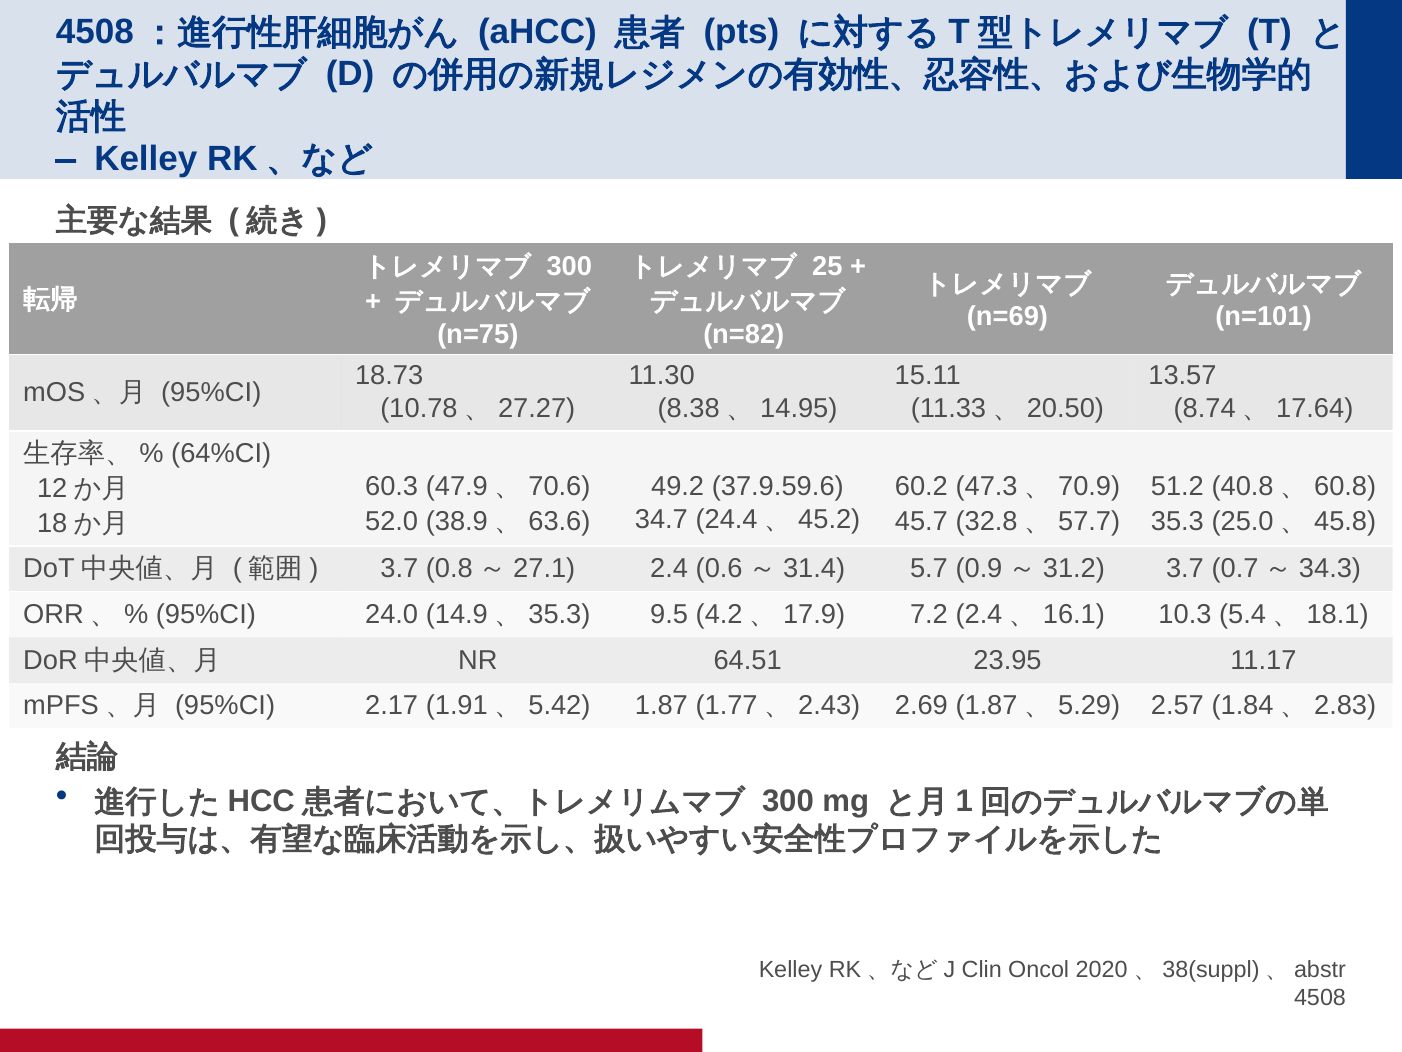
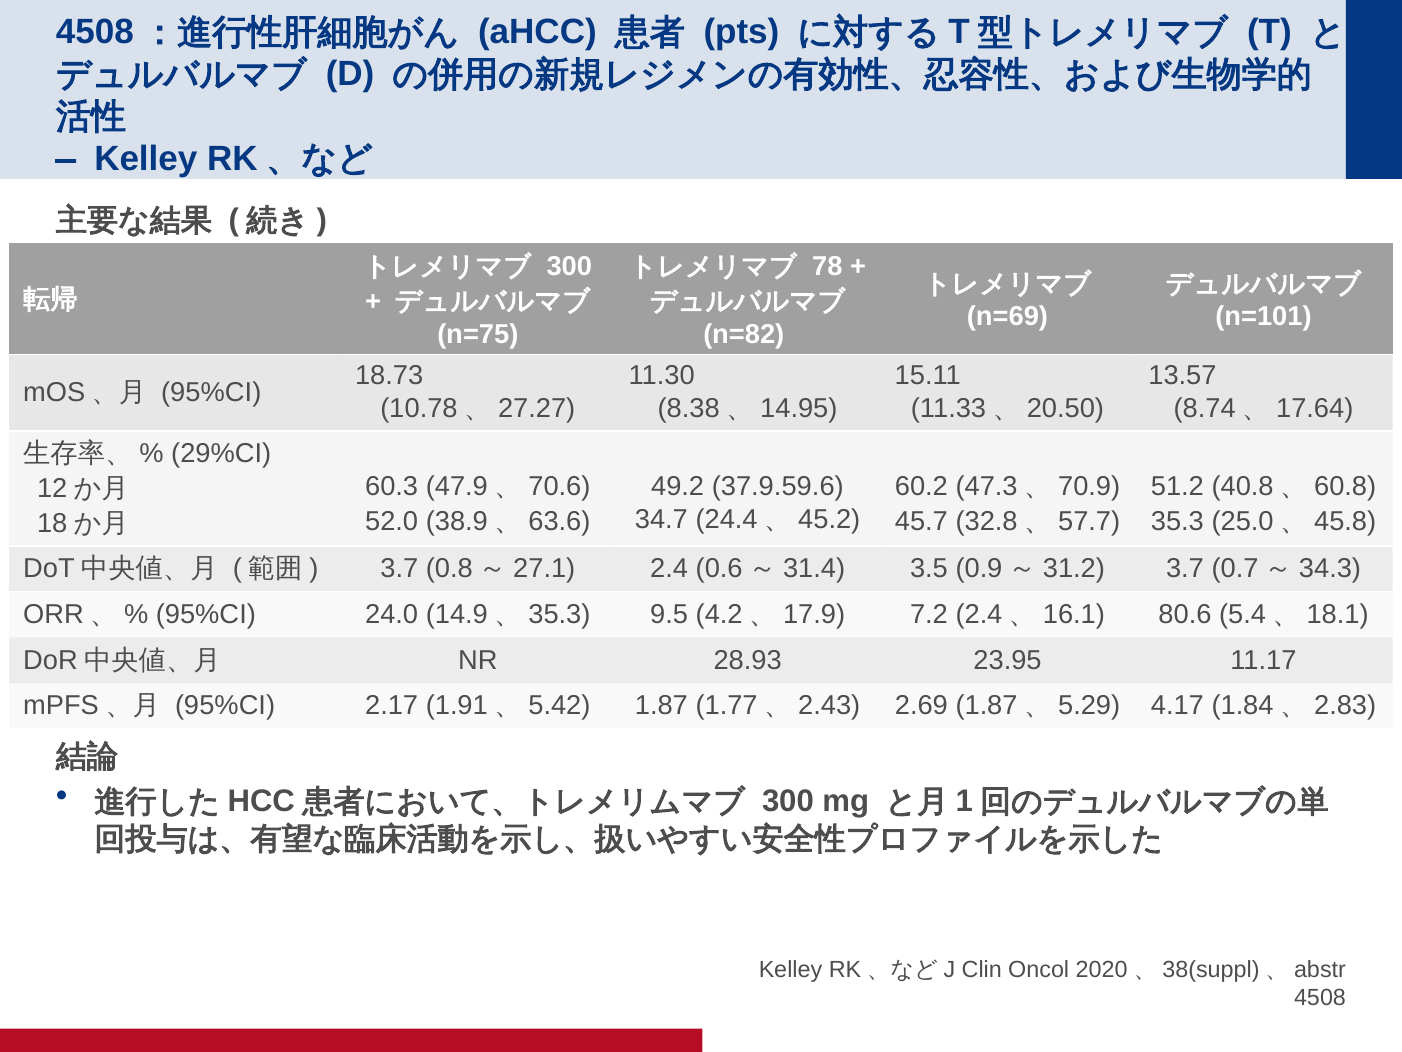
25: 25 -> 78 (827, 266)
64%CI: 64%CI -> 29%CI (221, 454)
5.7: 5.7 -> 3.5 (929, 568)
10.3: 10.3 -> 80.6 (1185, 614)
64.51: 64.51 -> 28.93 (748, 660)
2.57: 2.57 -> 4.17 (1177, 706)
